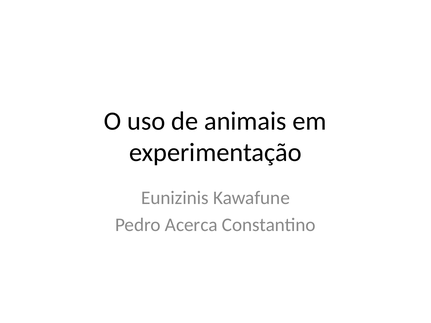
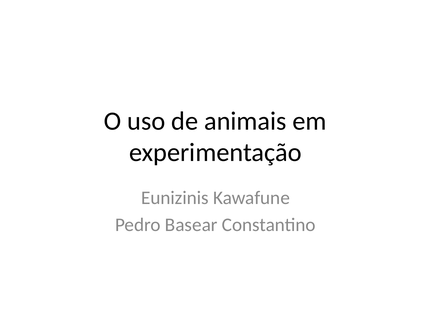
Acerca: Acerca -> Basear (191, 225)
